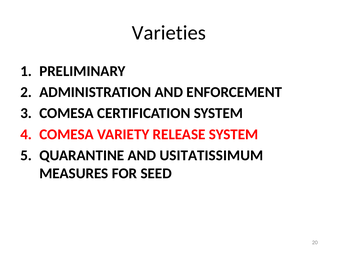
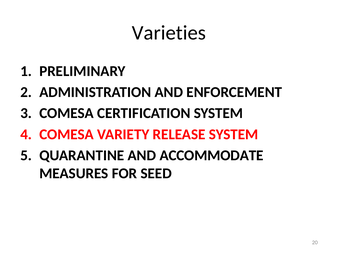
USITATISSIMUM: USITATISSIMUM -> ACCOMMODATE (211, 155)
